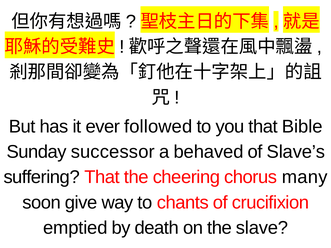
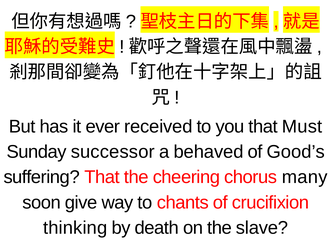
followed: followed -> received (158, 127)
Bible: Bible -> Must (302, 127)
Slave’s: Slave’s -> Good’s (296, 152)
emptied: emptied -> thinking (75, 228)
